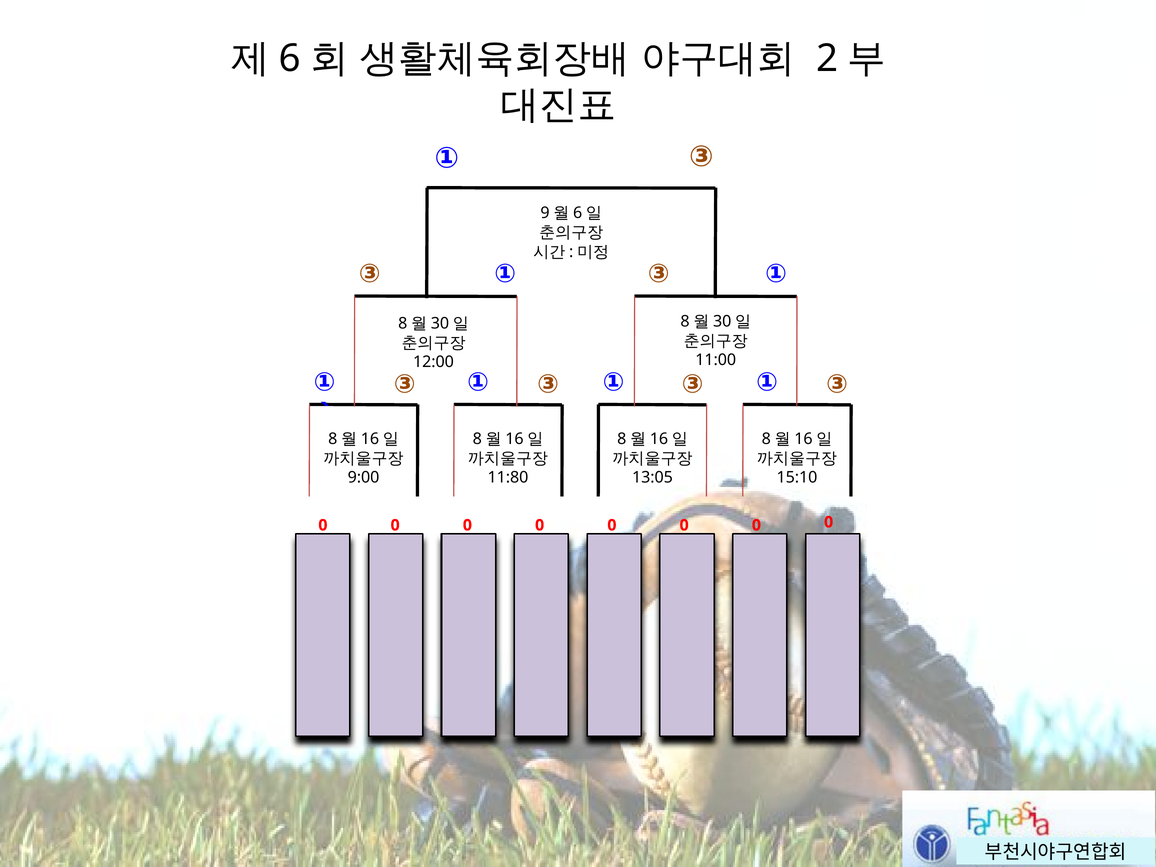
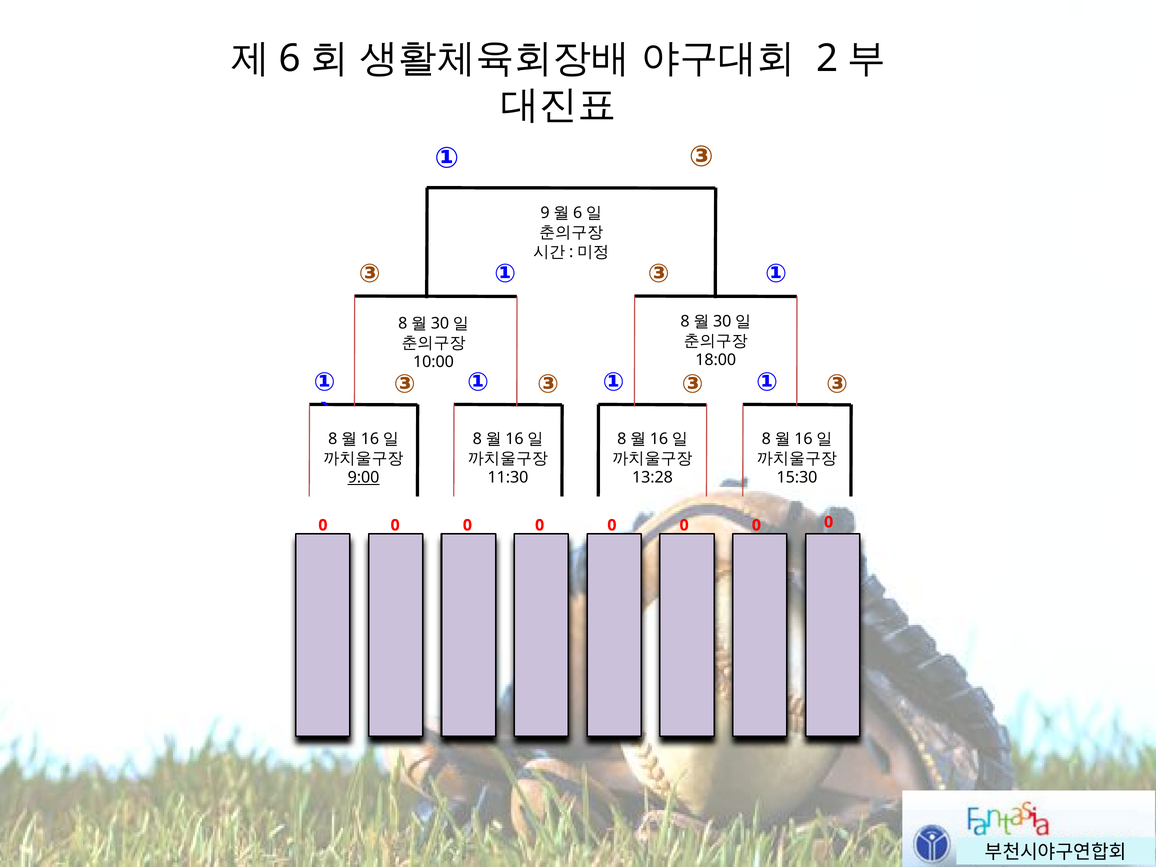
11:00: 11:00 -> 18:00 (716, 360)
12:00: 12:00 -> 10:00 (433, 362)
9:00 underline: none -> present (364, 478)
11:80: 11:80 -> 11:30 (508, 478)
13:05: 13:05 -> 13:28 (652, 478)
15:10: 15:10 -> 15:30 (797, 478)
